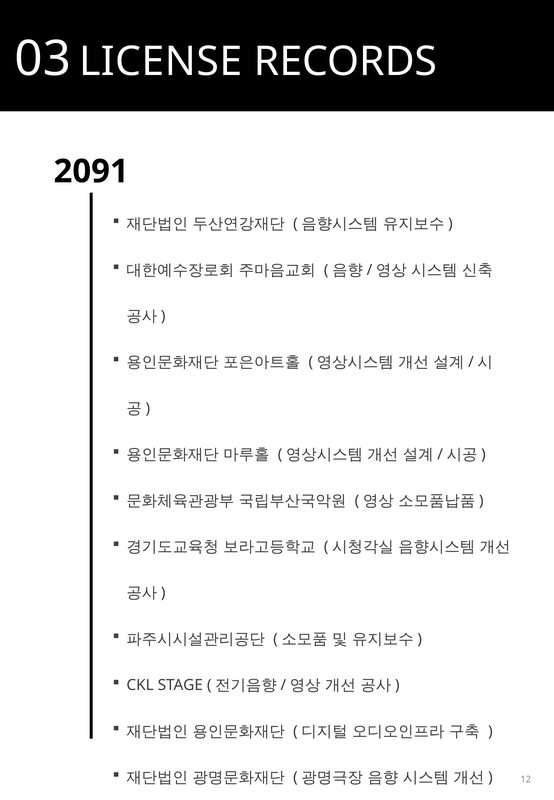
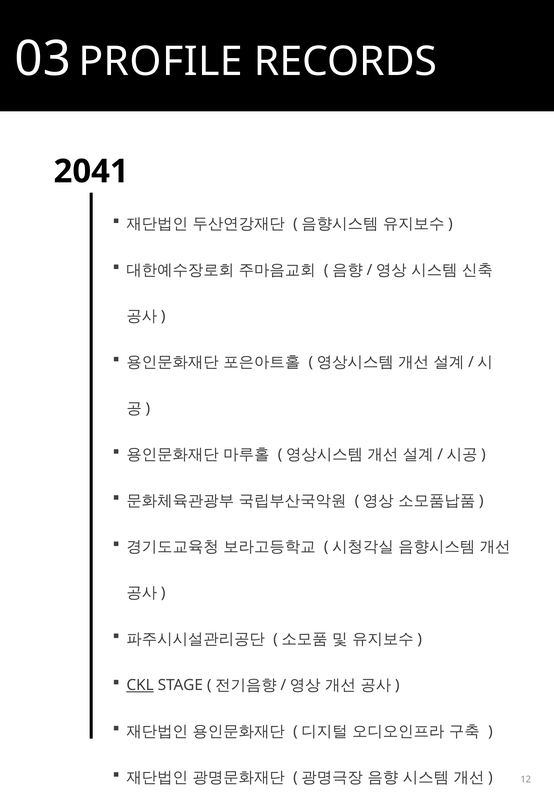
LICENSE: LICENSE -> PROFILE (161, 62)
2091: 2091 -> 2041 (91, 171)
CKL underline: none -> present (140, 685)
